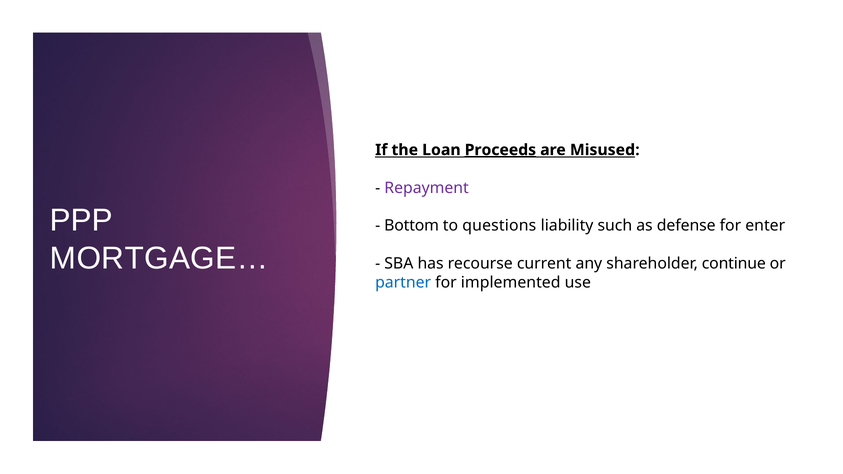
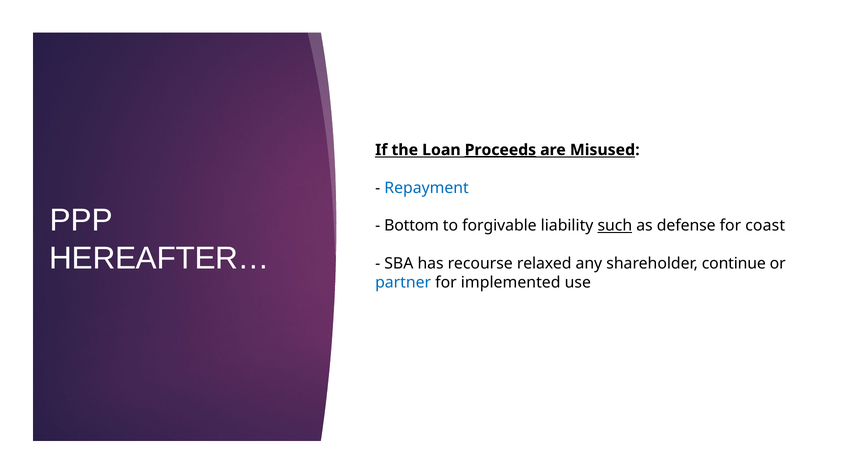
Repayment colour: purple -> blue (427, 188)
questions: questions -> forgivable (499, 226)
such underline: none -> present (615, 226)
enter: enter -> coast (765, 226)
MORTGAGE…: MORTGAGE… -> HEREAFTER… (159, 258)
current: current -> relaxed (544, 264)
